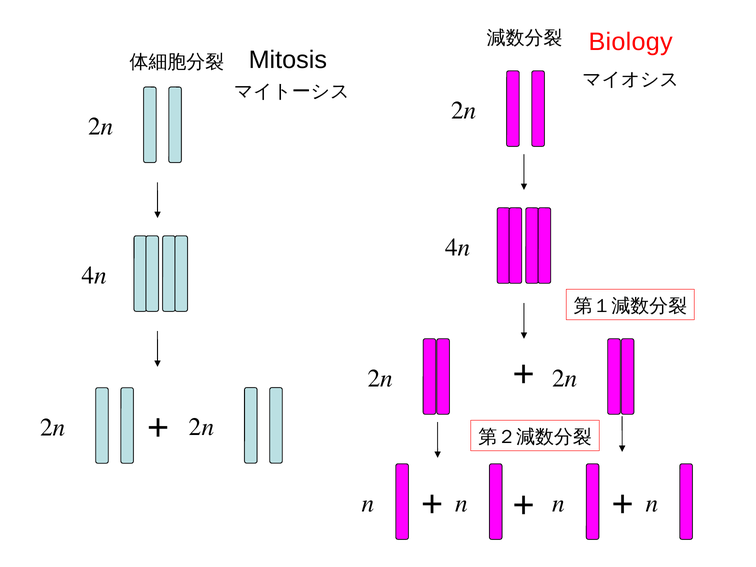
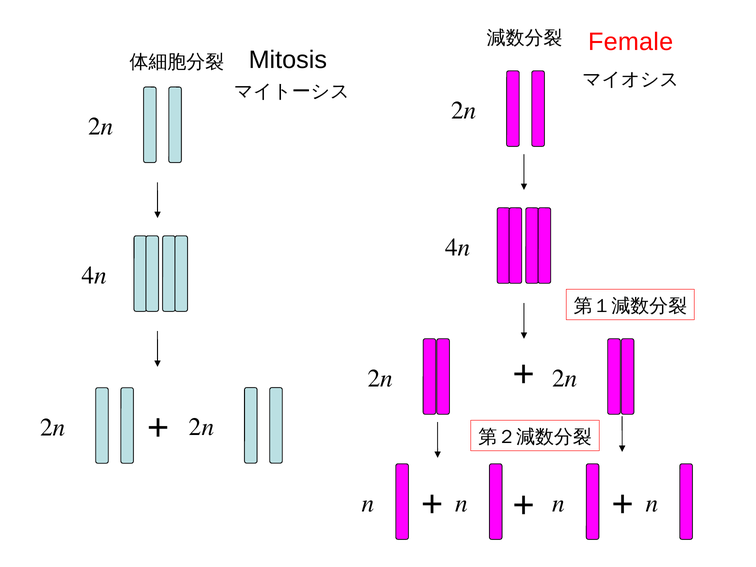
Biology: Biology -> Female (631, 42)
